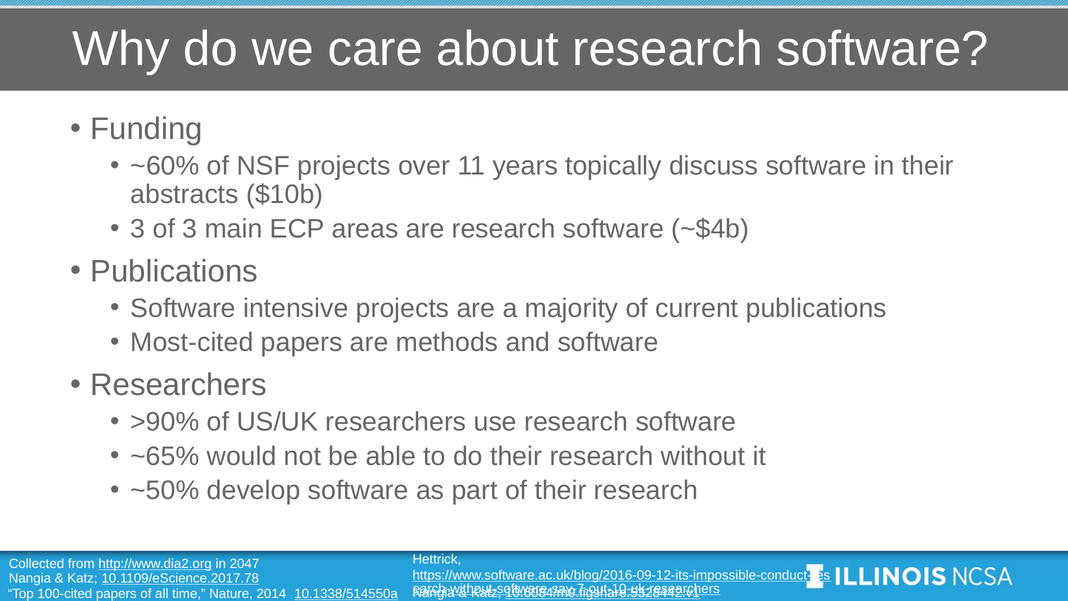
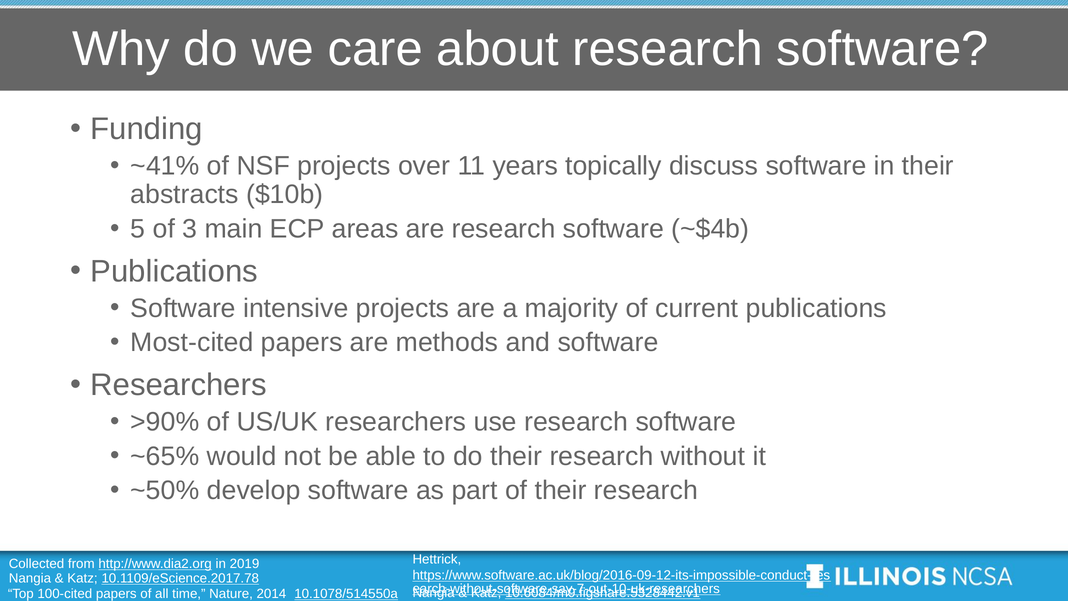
~60%: ~60% -> ~41% (165, 166)
3: 3 -> 5 (138, 229)
2047: 2047 -> 2019 (244, 564)
10.1338/514550a: 10.1338/514550a -> 10.1078/514550a (346, 594)
